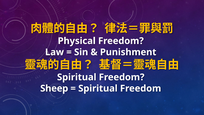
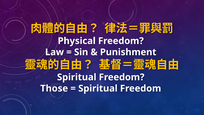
Sheep: Sheep -> Those (54, 88)
